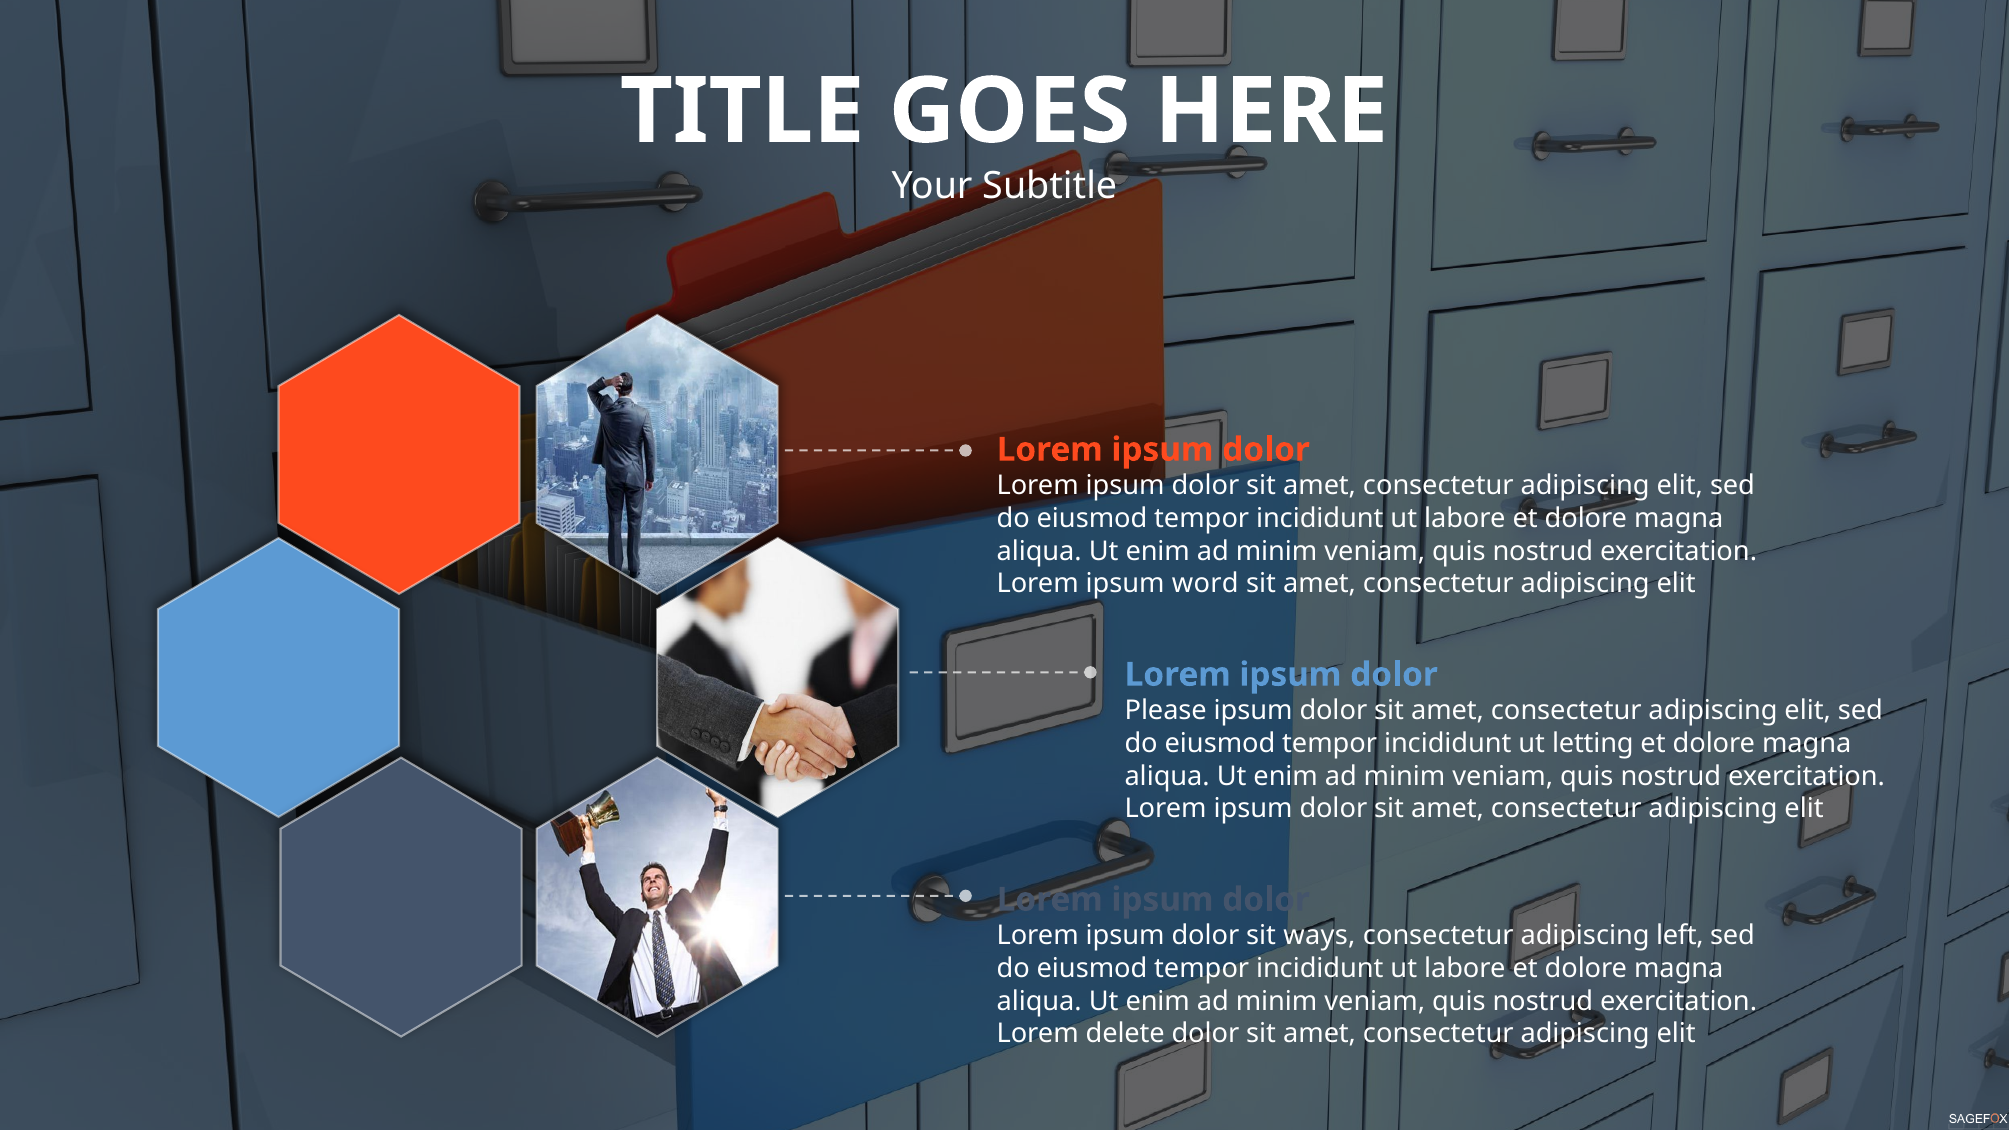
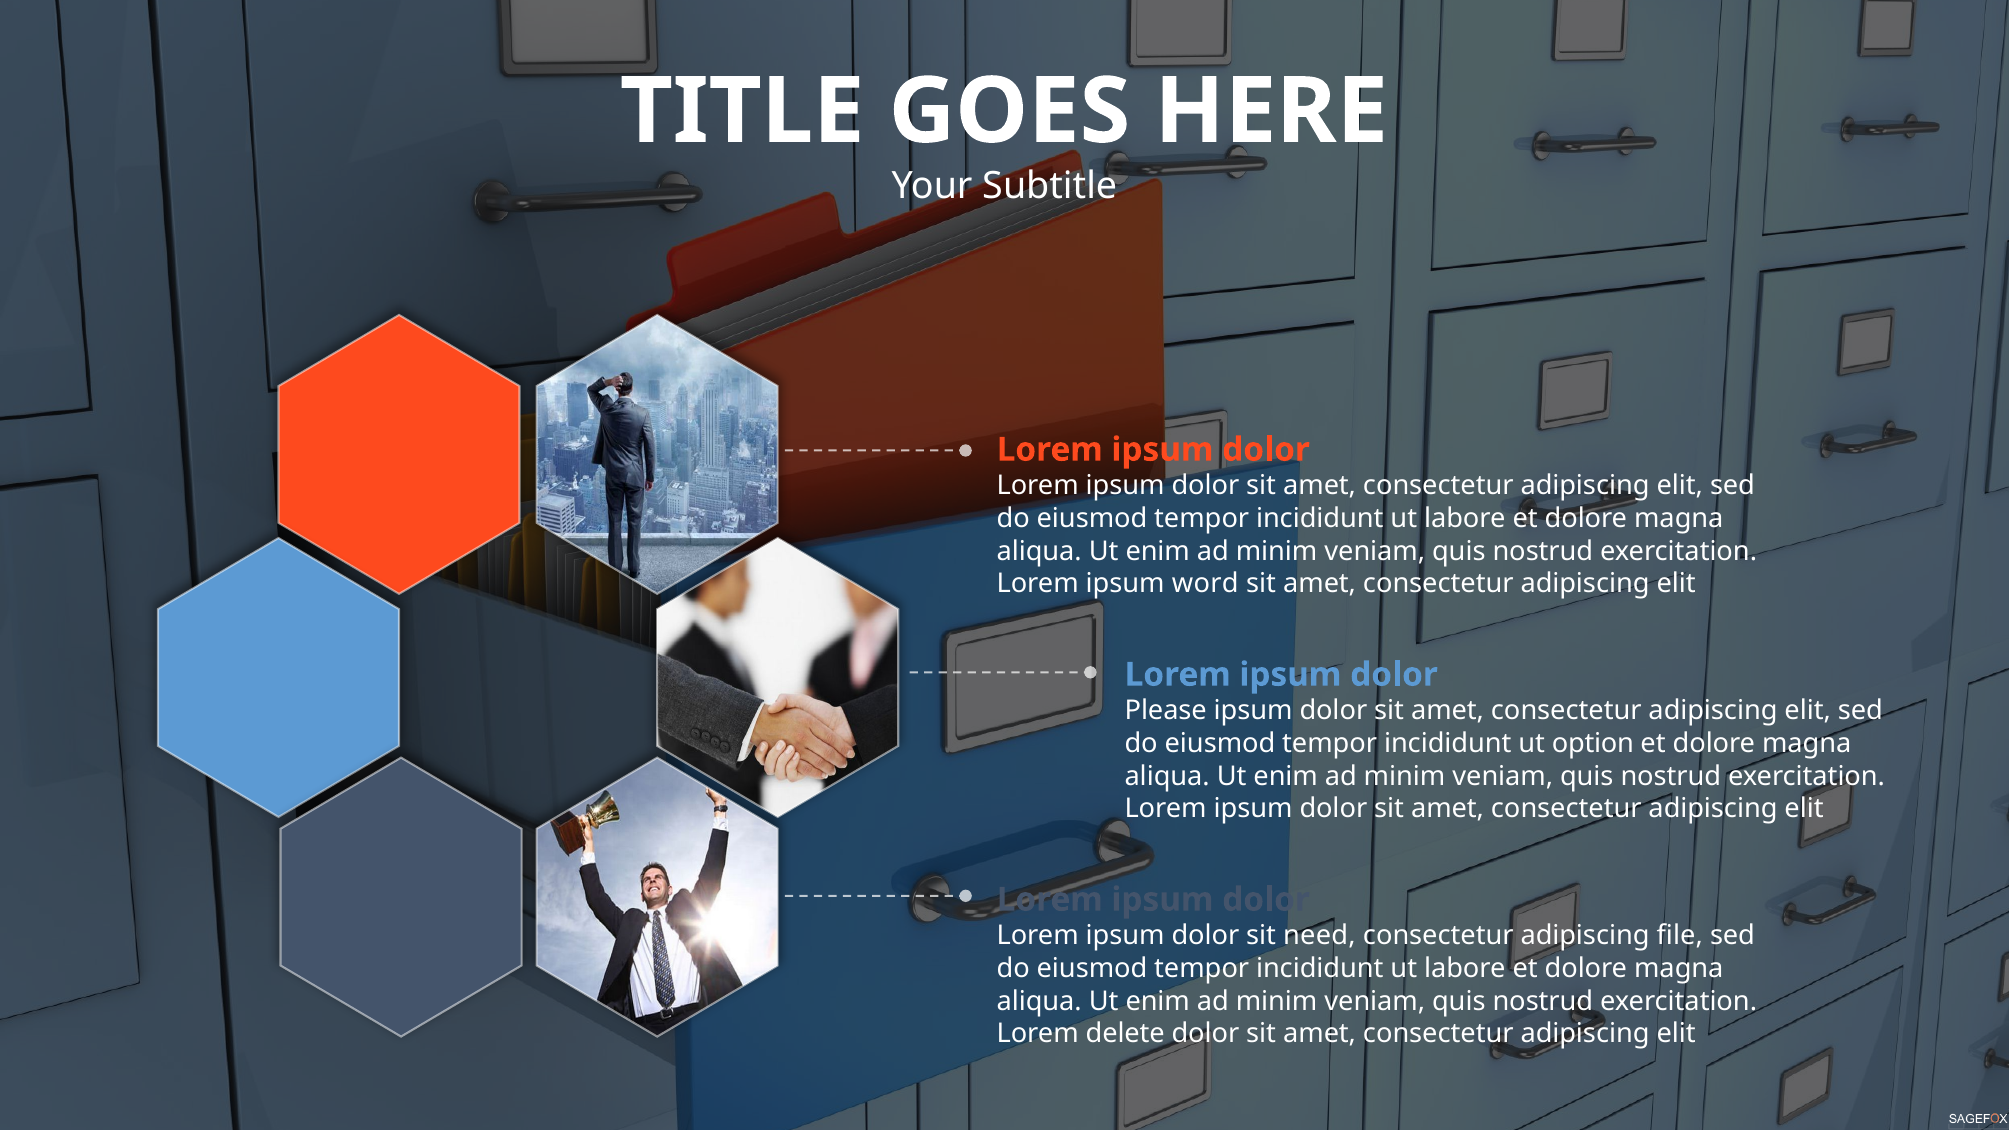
letting: letting -> option (1593, 743)
ways: ways -> need (1319, 936)
left: left -> file (1680, 936)
